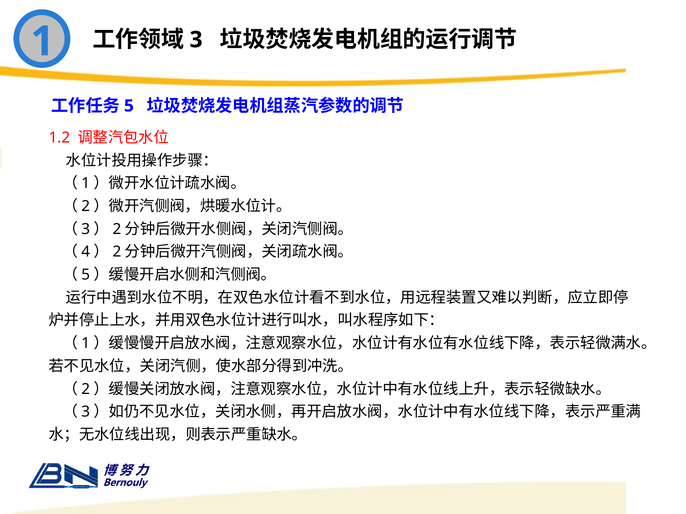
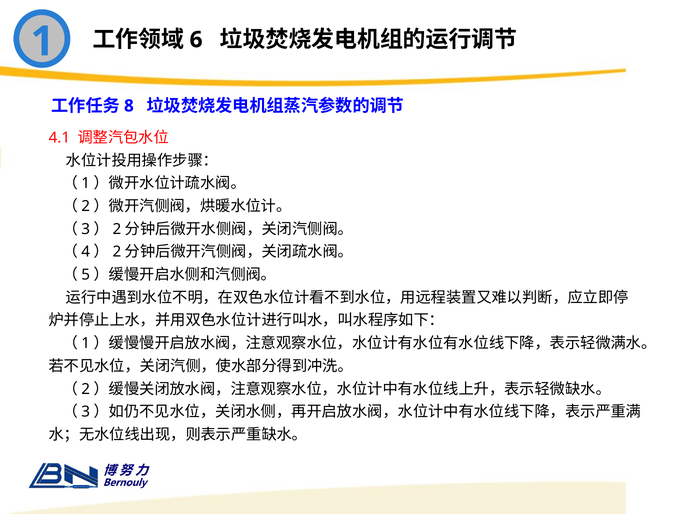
3: 3 -> 6 (196, 40)
5: 5 -> 8 (129, 106)
1.2: 1.2 -> 4.1 (59, 138)
